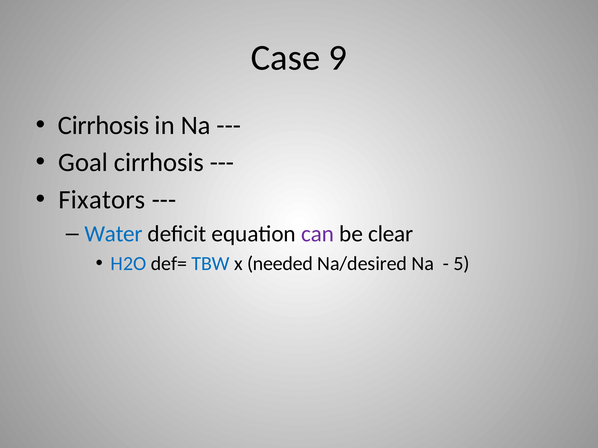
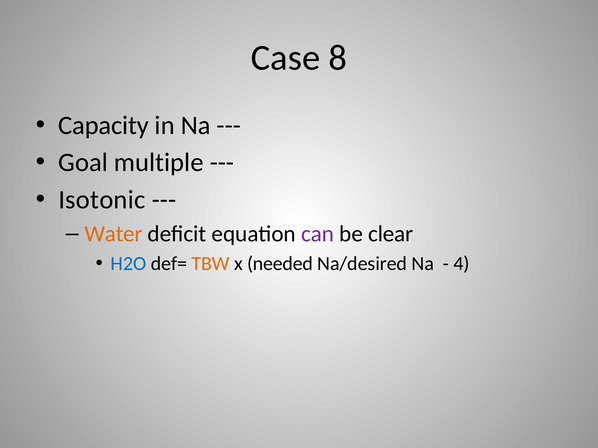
9: 9 -> 8 (338, 58)
Cirrhosis: Cirrhosis -> Capacity (104, 125)
Goal cirrhosis: cirrhosis -> multiple (159, 163)
Fixators: Fixators -> Isotonic (102, 200)
Water colour: blue -> orange (114, 234)
TBW colour: blue -> orange (211, 264)
5: 5 -> 4 (462, 264)
